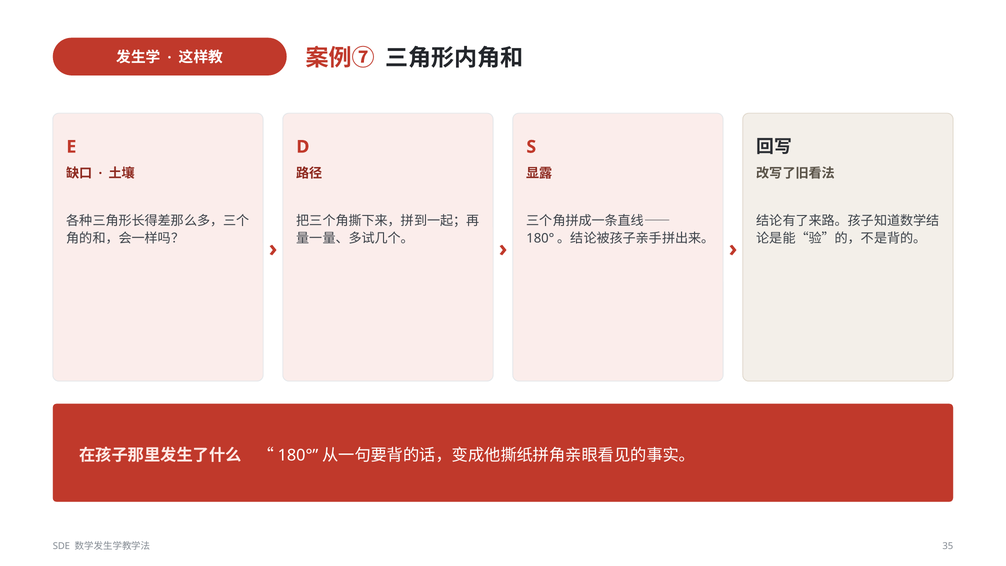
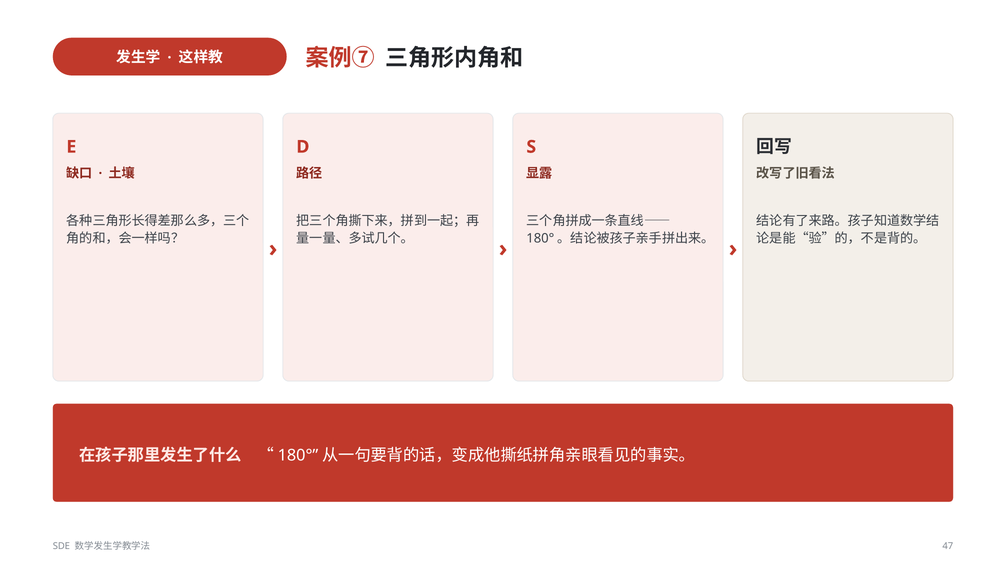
35: 35 -> 47 (948, 546)
